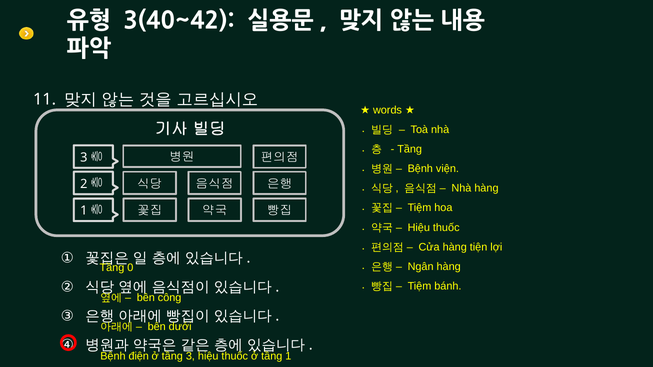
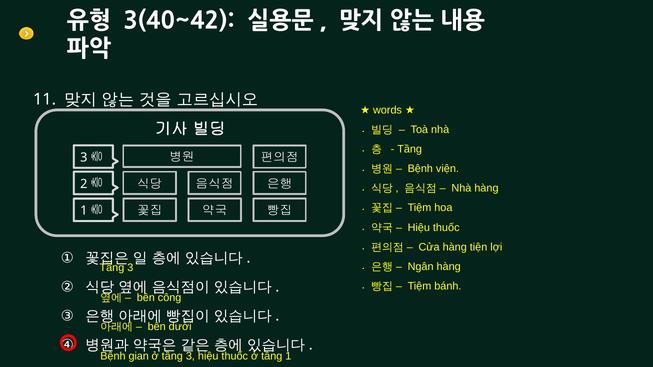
0: 0 -> 3 (130, 268)
điện: điện -> gian (139, 357)
